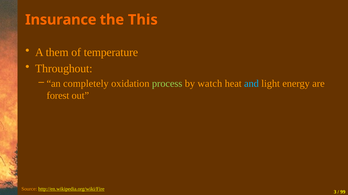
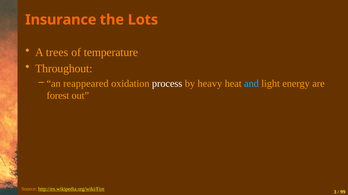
This: This -> Lots (143, 20)
them: them -> trees (57, 53)
completely: completely -> reappeared (86, 84)
process colour: light green -> white (167, 84)
watch: watch -> heavy (210, 84)
